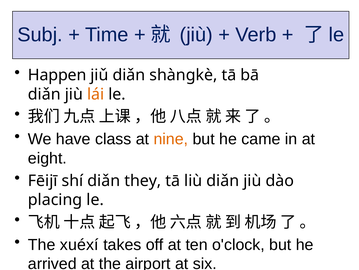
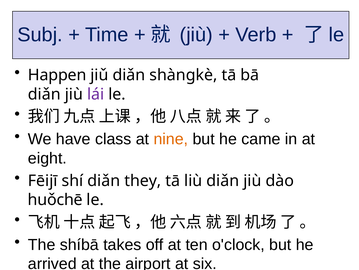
lái colour: orange -> purple (96, 94)
placing: placing -> huǒchē (55, 199)
xuéxí: xuéxí -> shíbā (79, 244)
